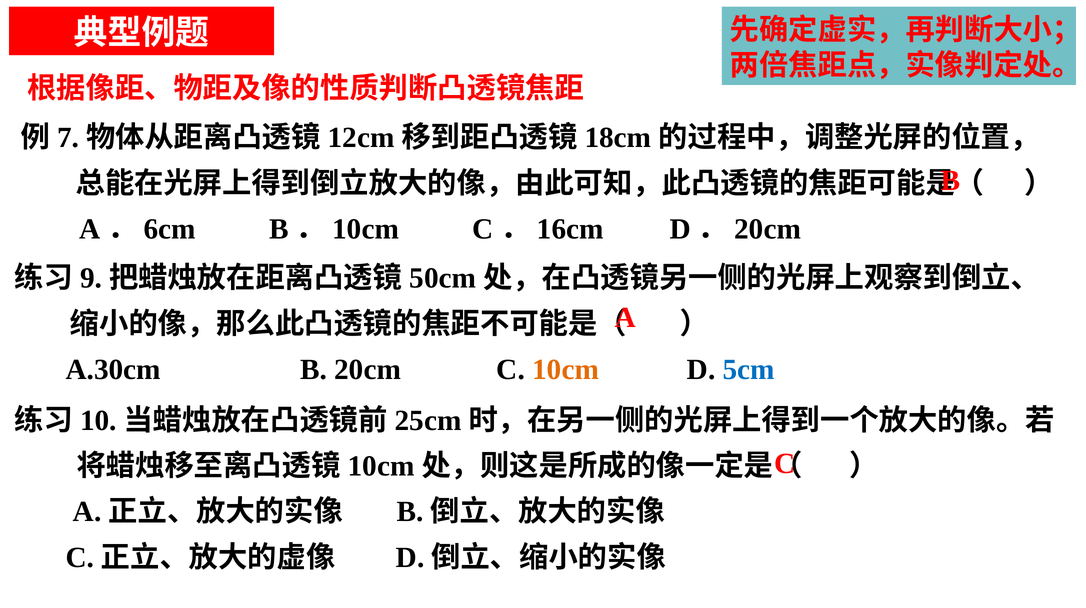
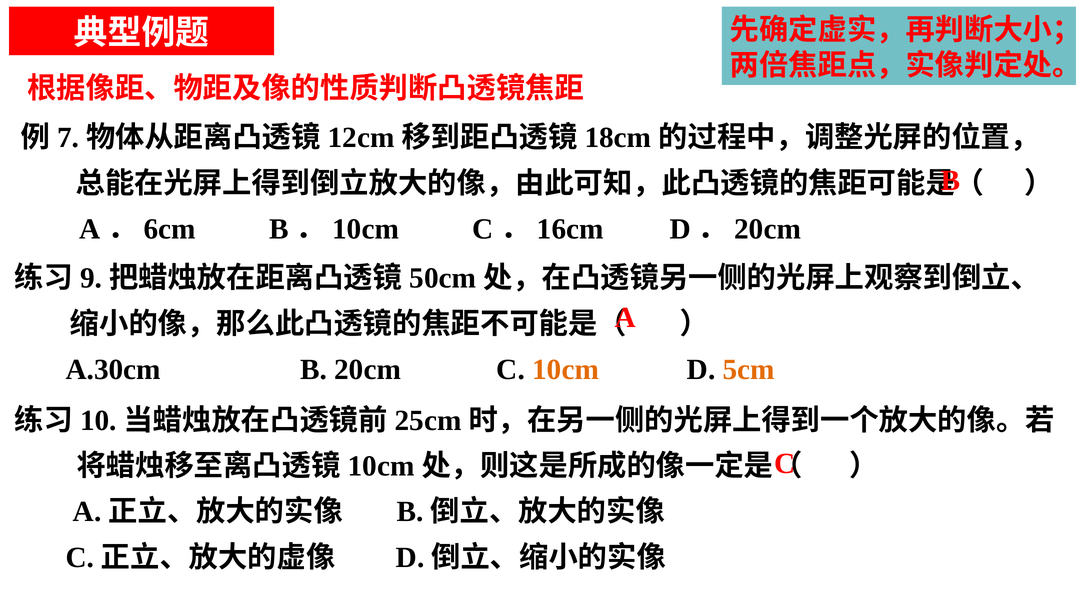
5cm colour: blue -> orange (749, 370)
